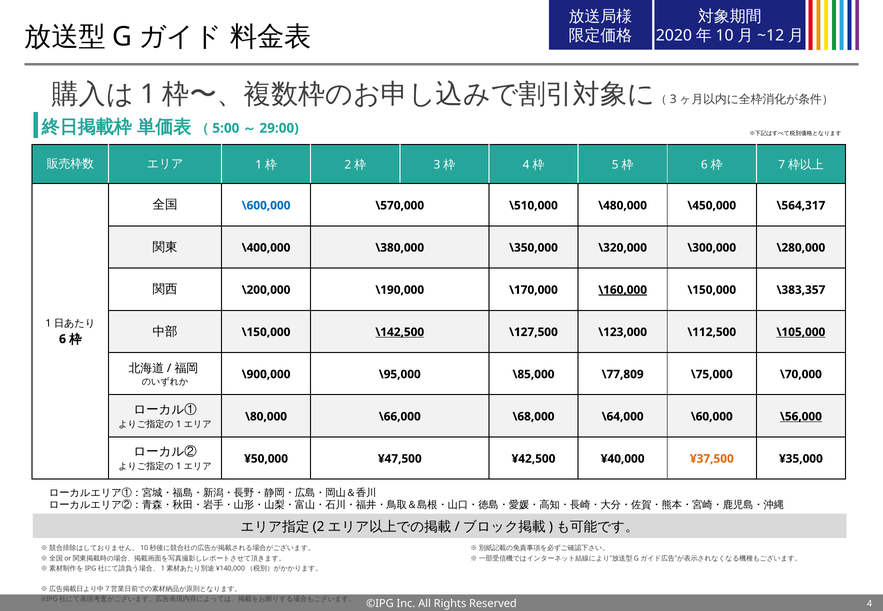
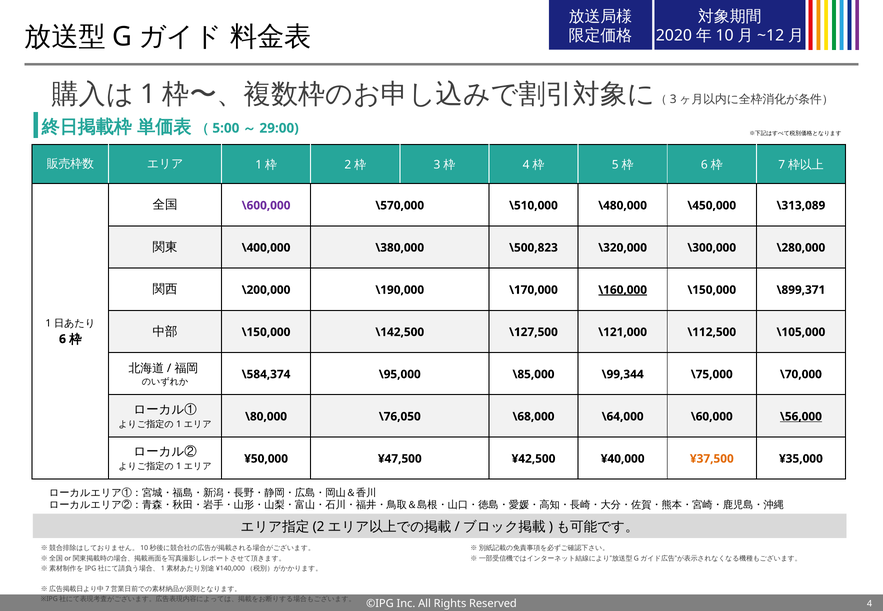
\600,000 colour: blue -> purple (266, 206)
\564,317: \564,317 -> \313,089 (801, 206)
\350,000: \350,000 -> \500,823 (534, 248)
\383,357: \383,357 -> \899,371 (801, 290)
\142,500 underline: present -> none (400, 332)
\123,000: \123,000 -> \121,000 (623, 332)
\105,000 underline: present -> none (801, 332)
\900,000: \900,000 -> \584,374 (266, 375)
\77,809: \77,809 -> \99,344 (623, 375)
\66,000: \66,000 -> \76,050 (400, 417)
